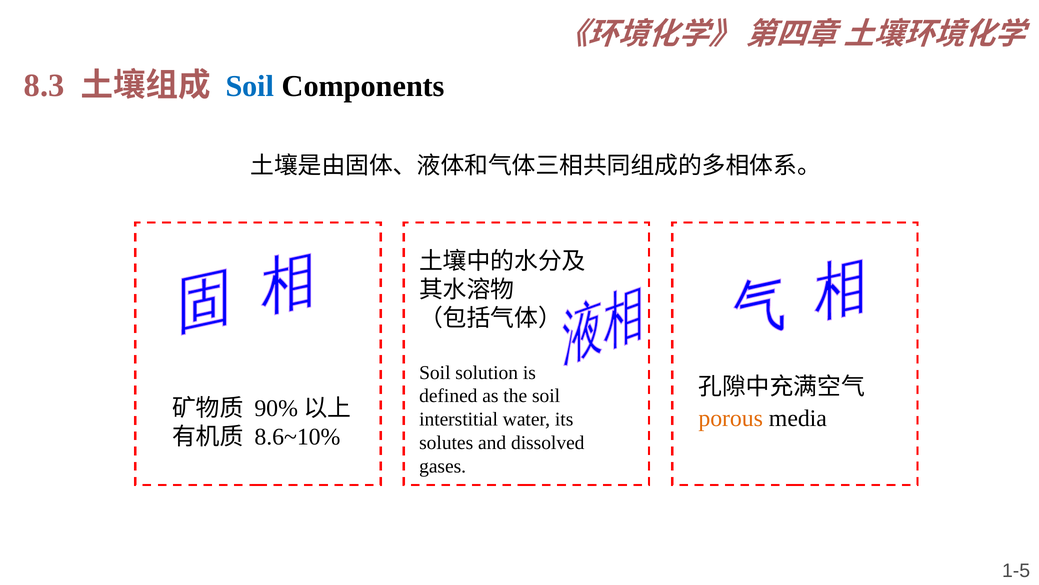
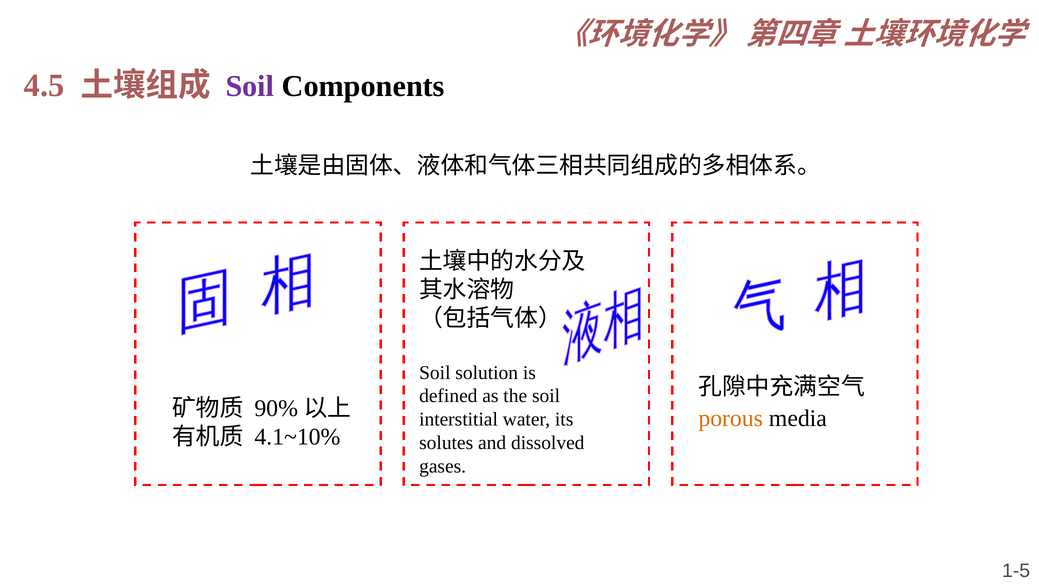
8.3: 8.3 -> 4.5 (44, 86)
Soil colour: blue -> purple (250, 86)
8.6~10%: 8.6~10% -> 4.1~10% (297, 437)
